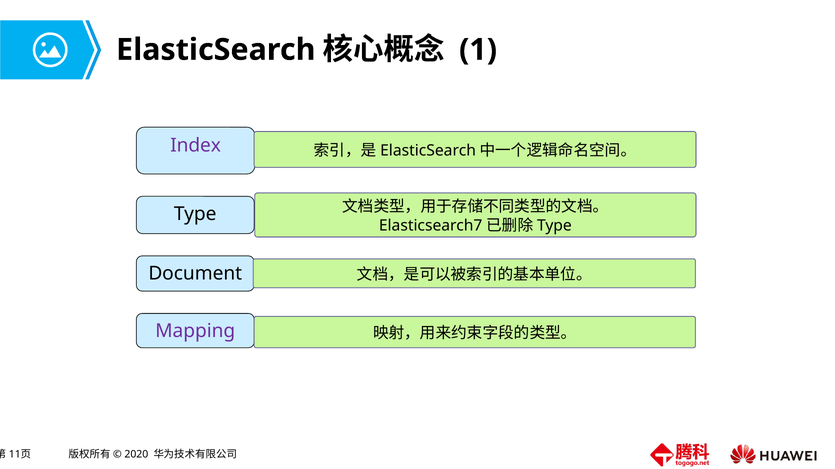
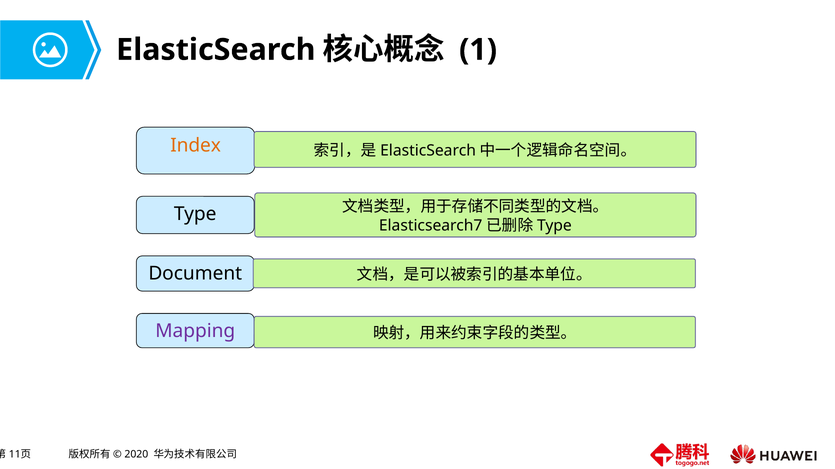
Index colour: purple -> orange (196, 146)
